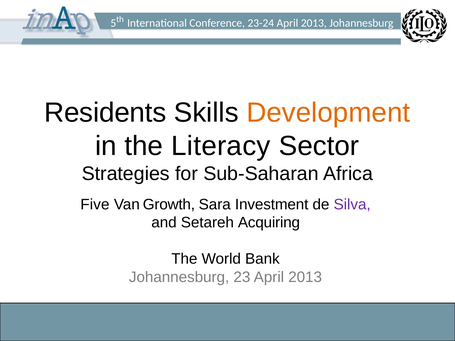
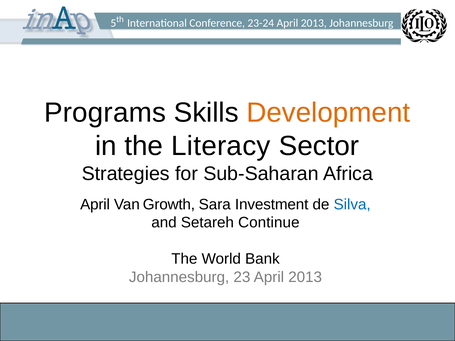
Residents: Residents -> Programs (105, 113)
Five: Five -> April (95, 205)
Silva colour: purple -> blue (352, 205)
Acquiring: Acquiring -> Continue (269, 223)
